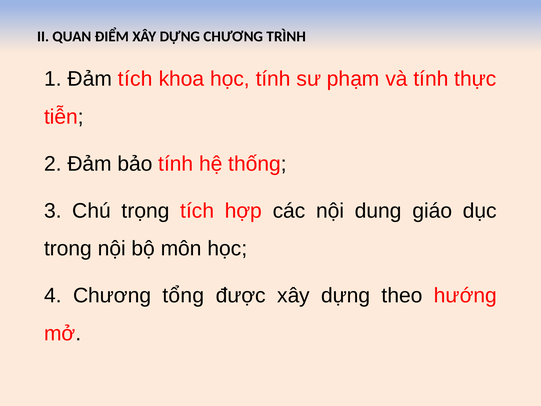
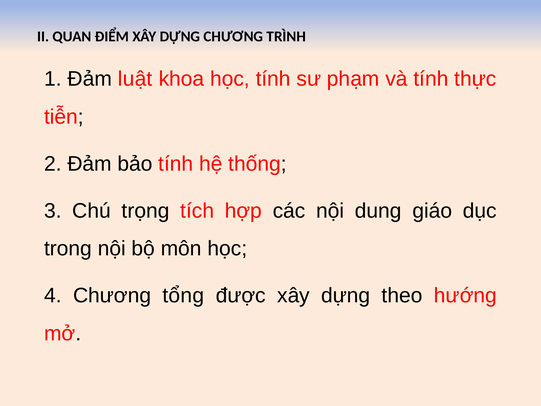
Đảm tích: tích -> luật (135, 79)
